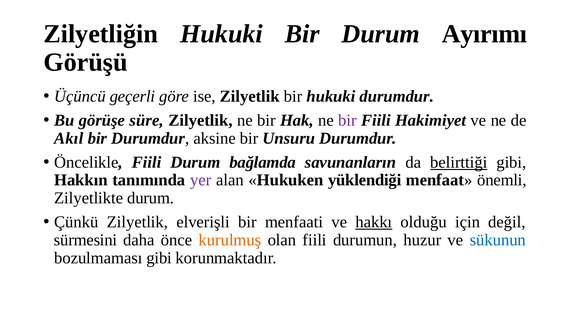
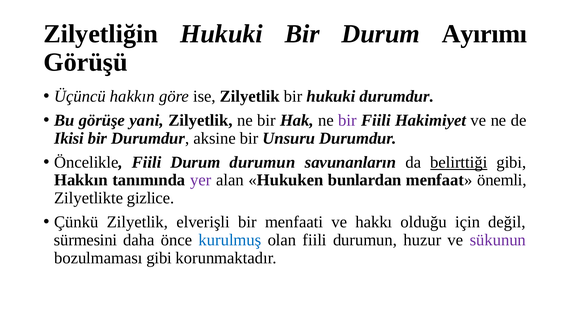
Üçüncü geçerli: geçerli -> hakkın (132, 96)
süre: süre -> yani (147, 120)
Akıl: Akıl -> Ikisi (69, 138)
Durum bağlamda: bağlamda -> durumun (262, 162)
yüklendiği: yüklendiği -> bunlardan (365, 180)
Zilyetlikte durum: durum -> gizlice (151, 198)
hakkı underline: present -> none (374, 222)
kurulmuş colour: orange -> blue (230, 240)
sükunun colour: blue -> purple (498, 240)
